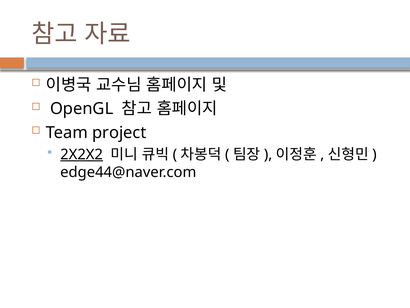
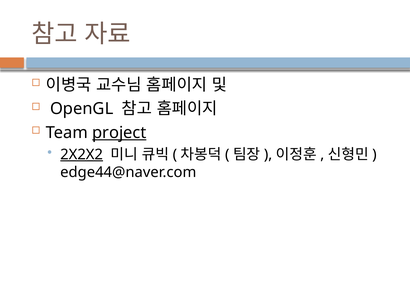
project underline: none -> present (119, 132)
